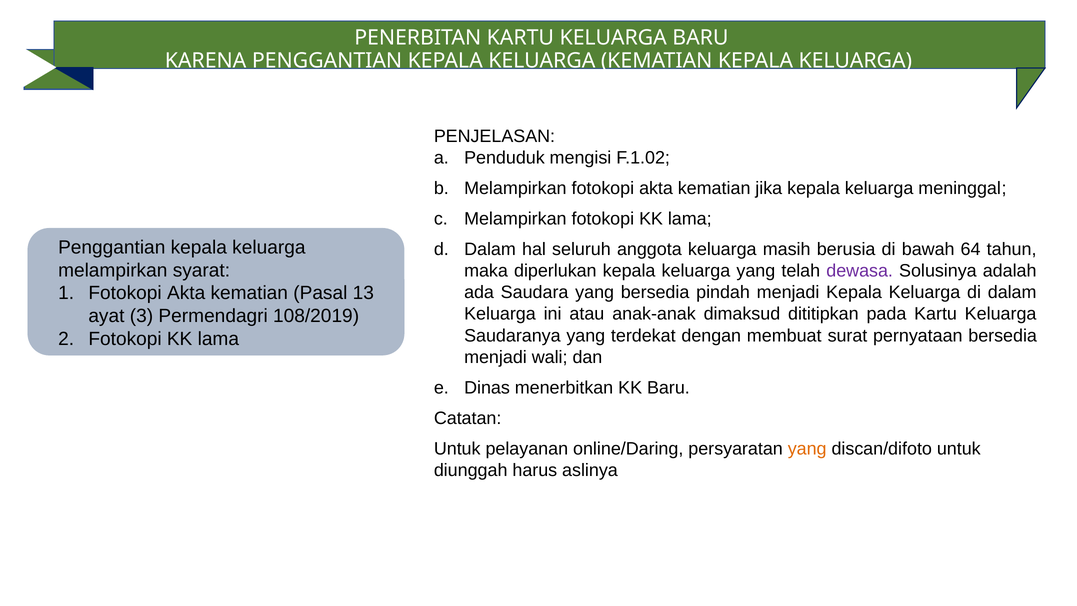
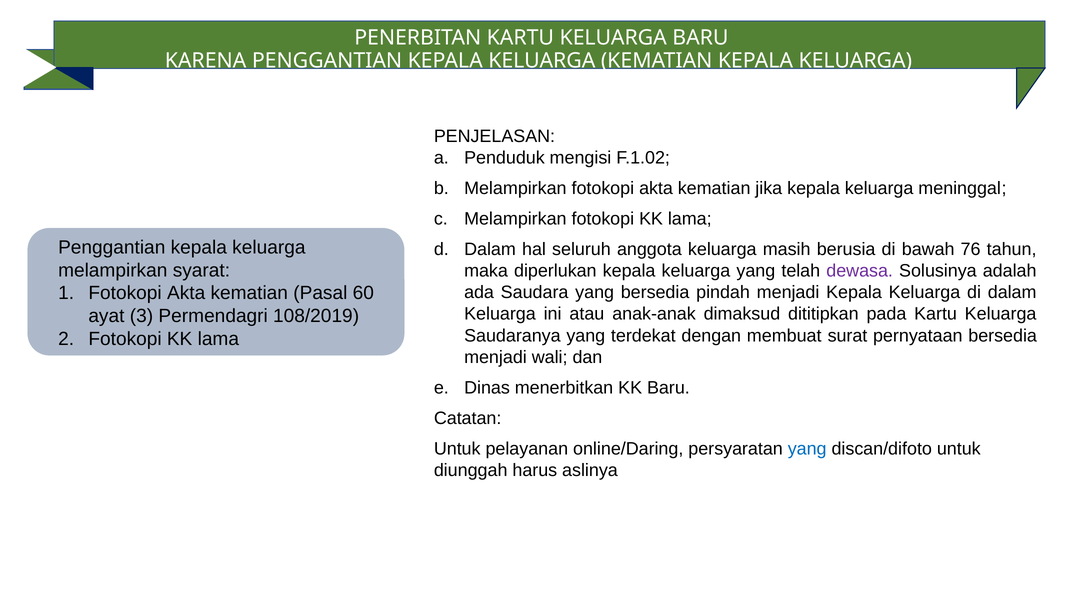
64: 64 -> 76 (971, 249)
13: 13 -> 60 (363, 293)
yang colour: orange -> blue (807, 449)
